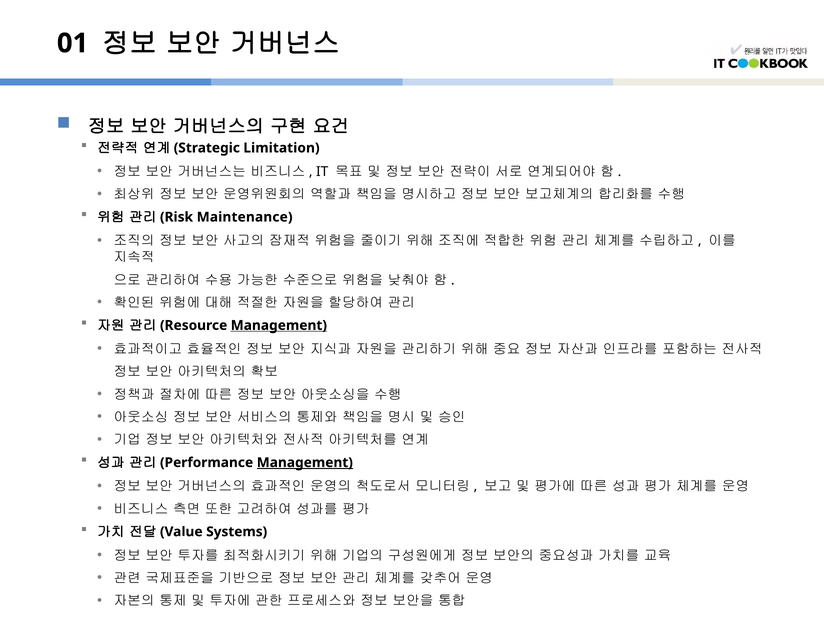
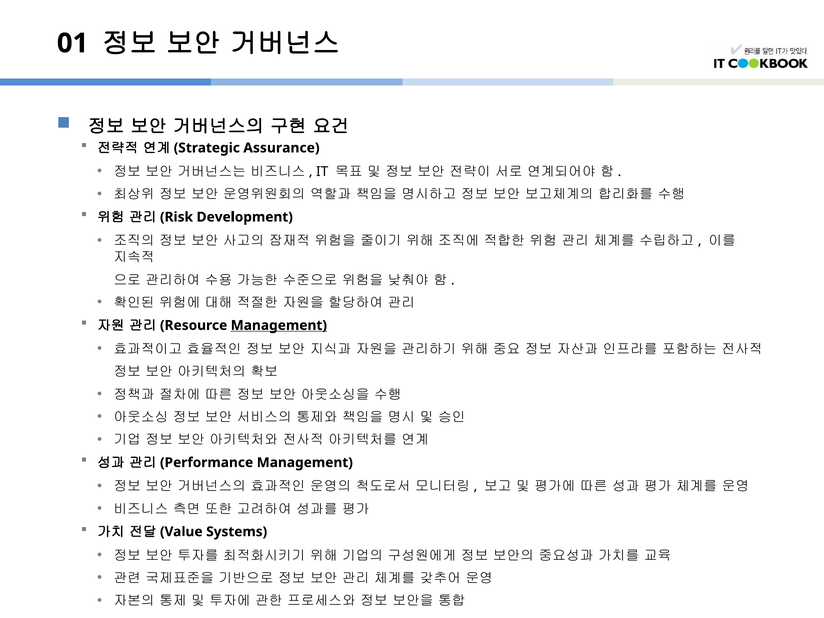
Limitation: Limitation -> Assurance (281, 148)
Maintenance: Maintenance -> Development (245, 217)
Management underline: present -> none (305, 463)
